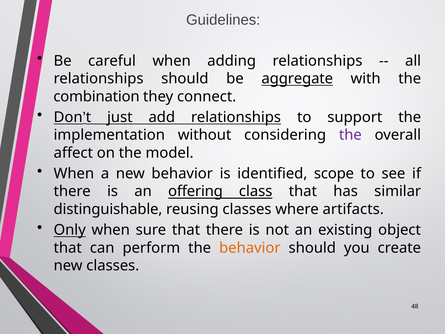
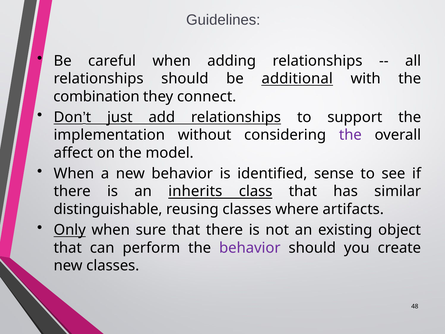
aggregate: aggregate -> additional (297, 79)
scope: scope -> sense (334, 173)
offering: offering -> inherits (195, 191)
behavior colour: orange -> purple (250, 248)
